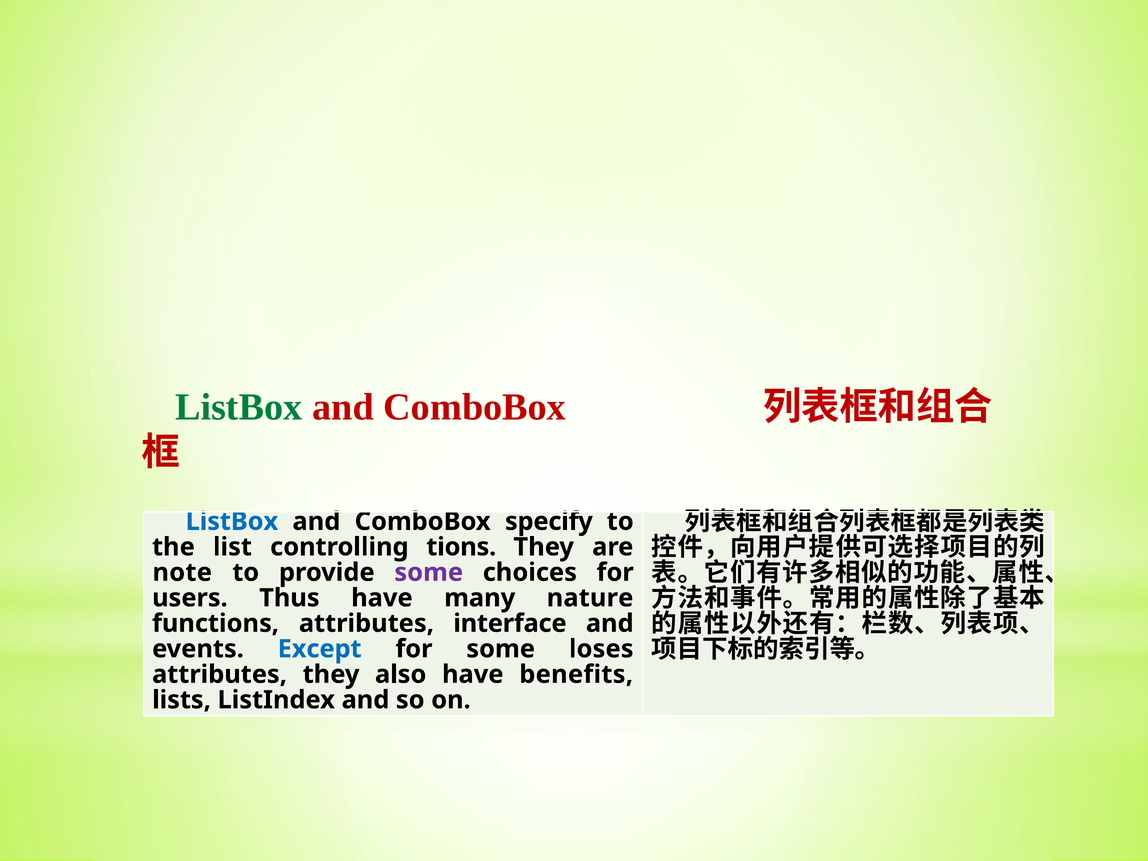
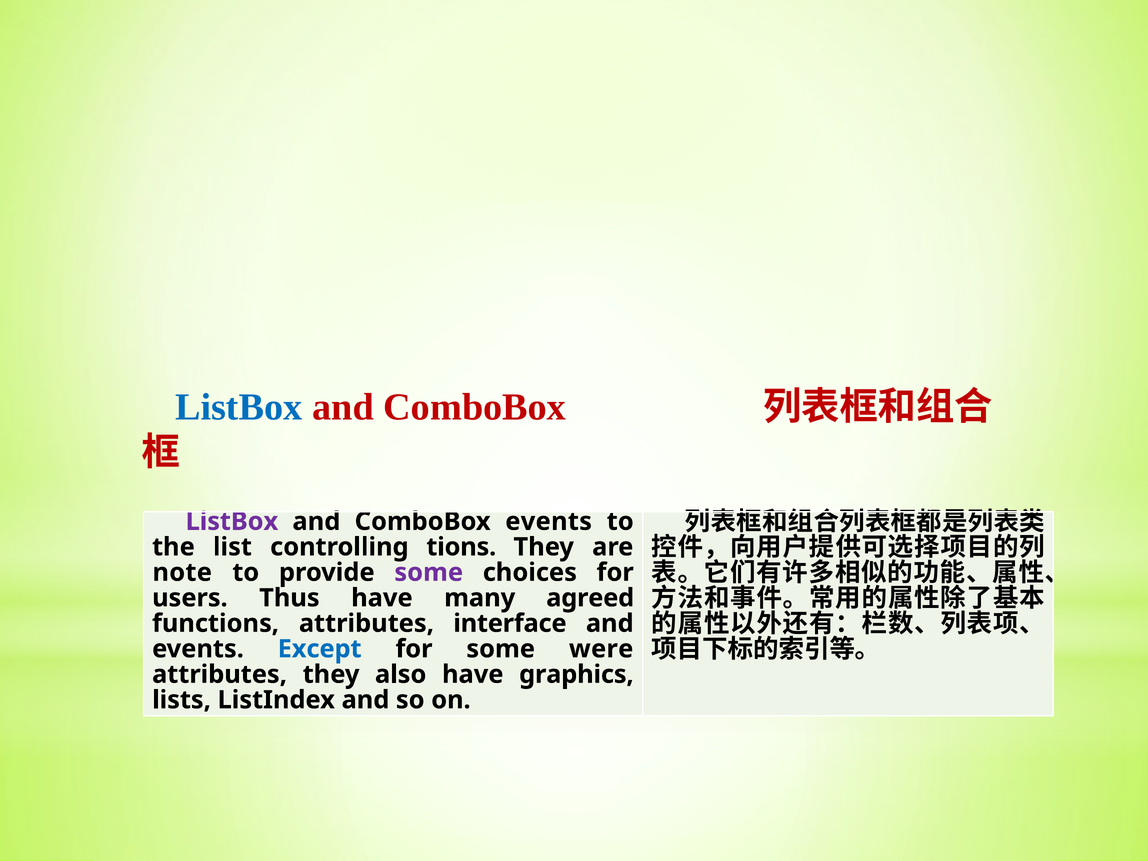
ListBox colour: green -> blue (239, 407)
ListBox colour: blue -> purple (232, 521)
ComboBox specify: specify -> events (549, 521)
nature: nature -> agreed (590, 598)
loses: loses -> were (601, 649)
benefits: benefits -> graphics (576, 674)
